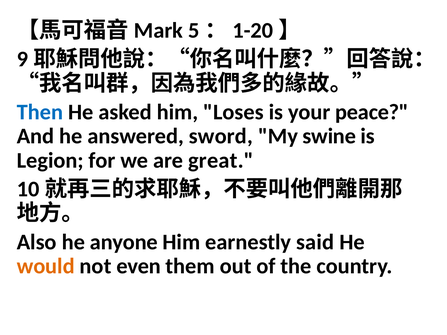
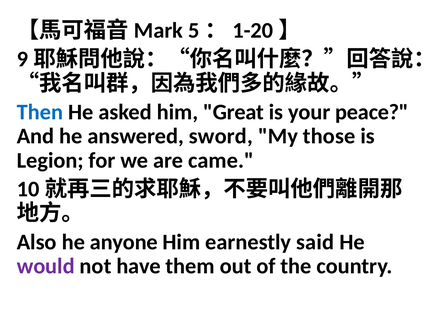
Loses: Loses -> Great (234, 112)
swine: swine -> those (329, 136)
great: great -> came (221, 160)
would colour: orange -> purple (46, 266)
even: even -> have (139, 266)
